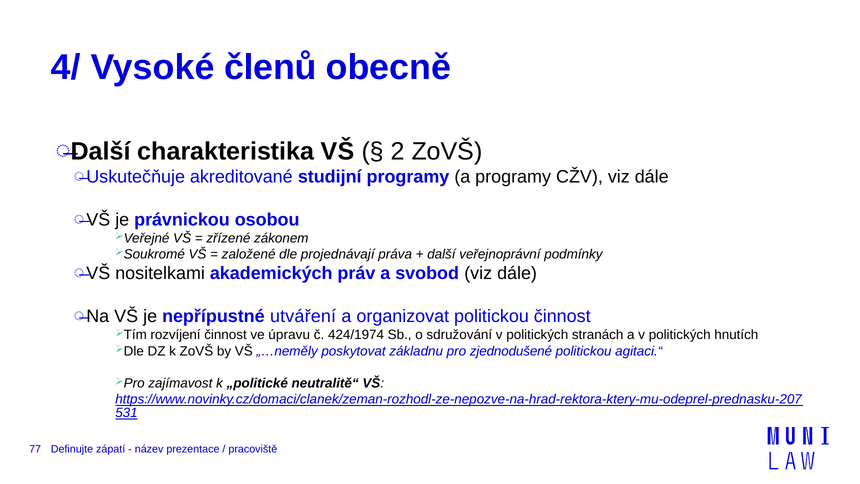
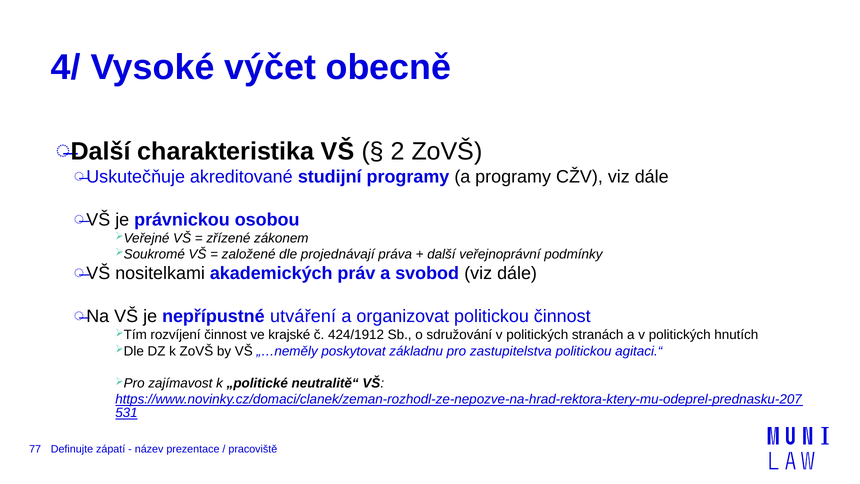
členů: členů -> výčet (270, 68)
úpravu: úpravu -> krajské (289, 335)
424/1974: 424/1974 -> 424/1912 (356, 335)
zjednodušené: zjednodušené -> zastupitelstva (511, 351)
